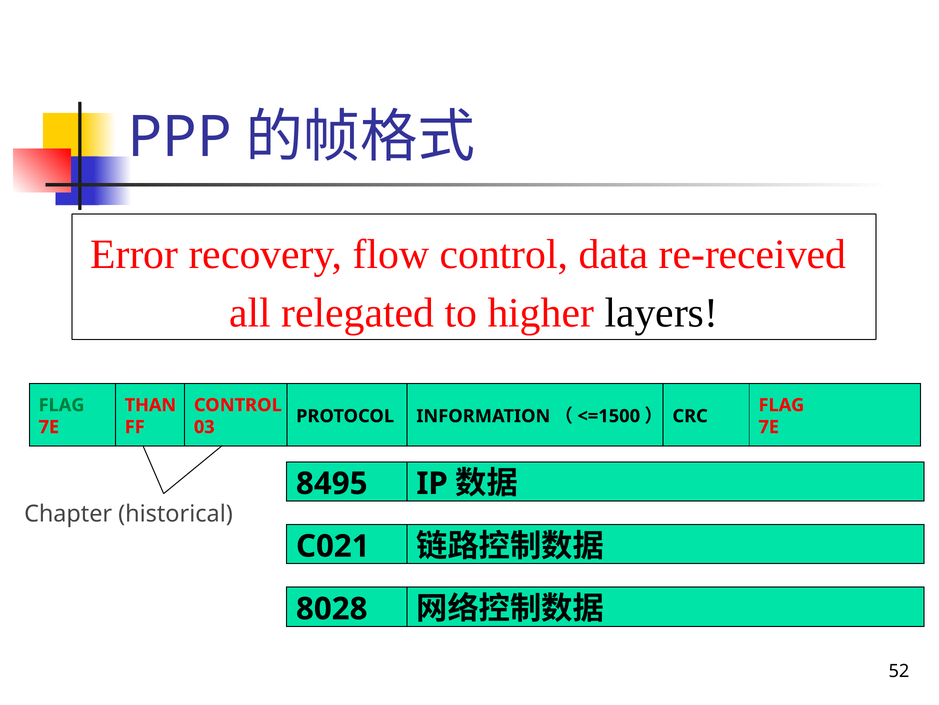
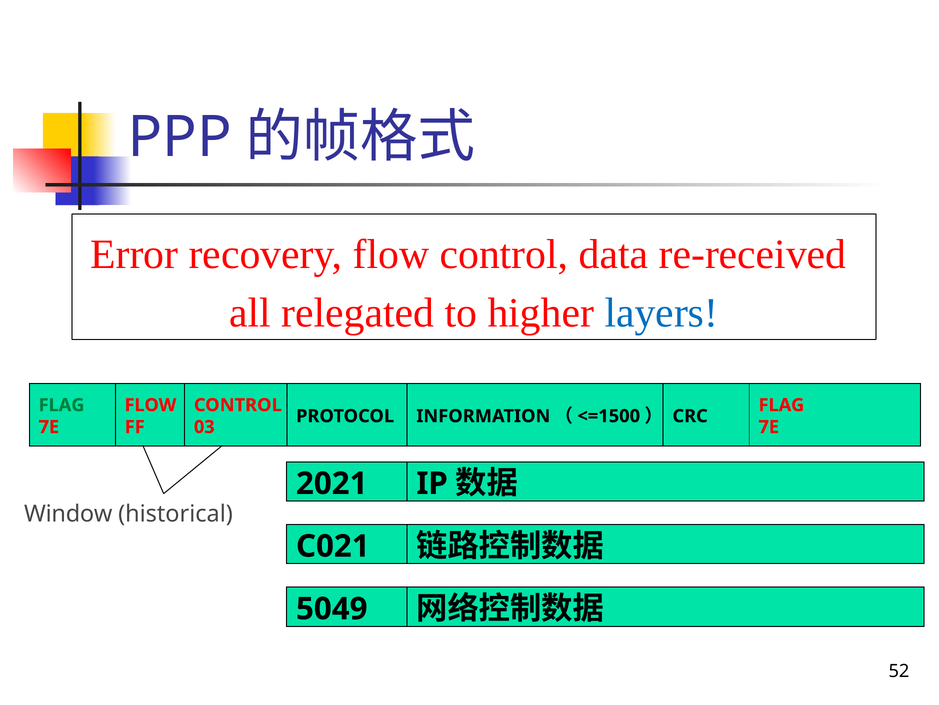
layers colour: black -> blue (661, 312)
THAN: THAN -> FLOW (150, 405)
8495: 8495 -> 2021 (332, 483)
Chapter: Chapter -> Window (68, 513)
8028: 8028 -> 5049 (332, 608)
